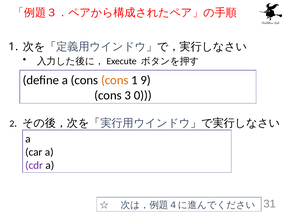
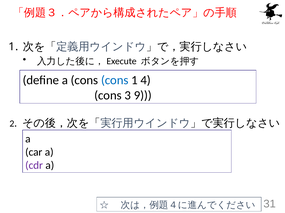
cons colour: orange -> blue (115, 80)
9: 9 -> 4 (146, 80)
0: 0 -> 9 (143, 96)
